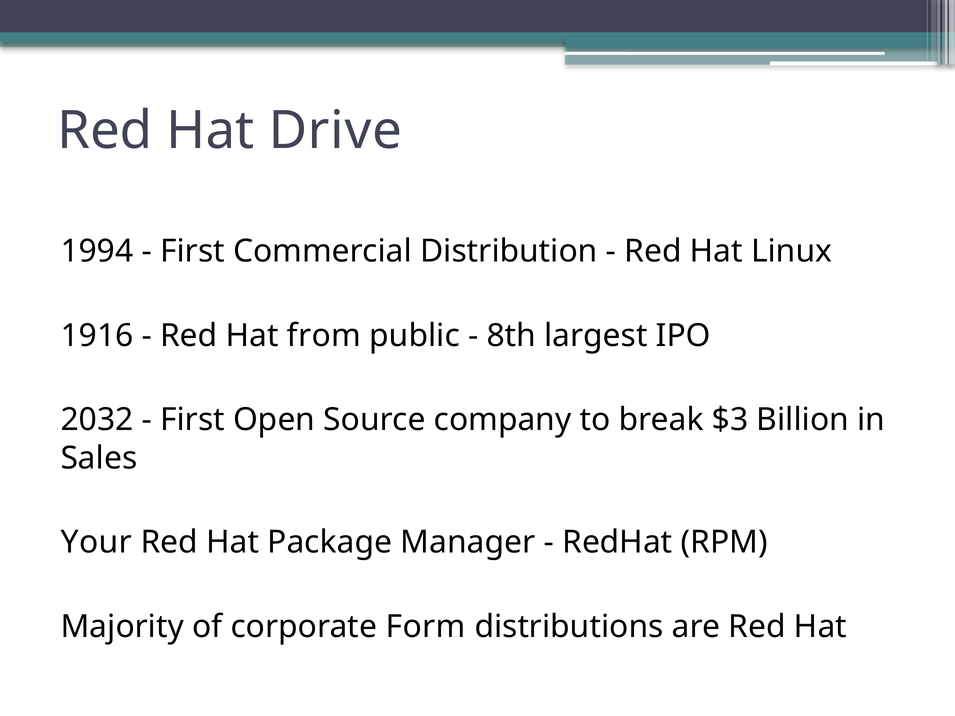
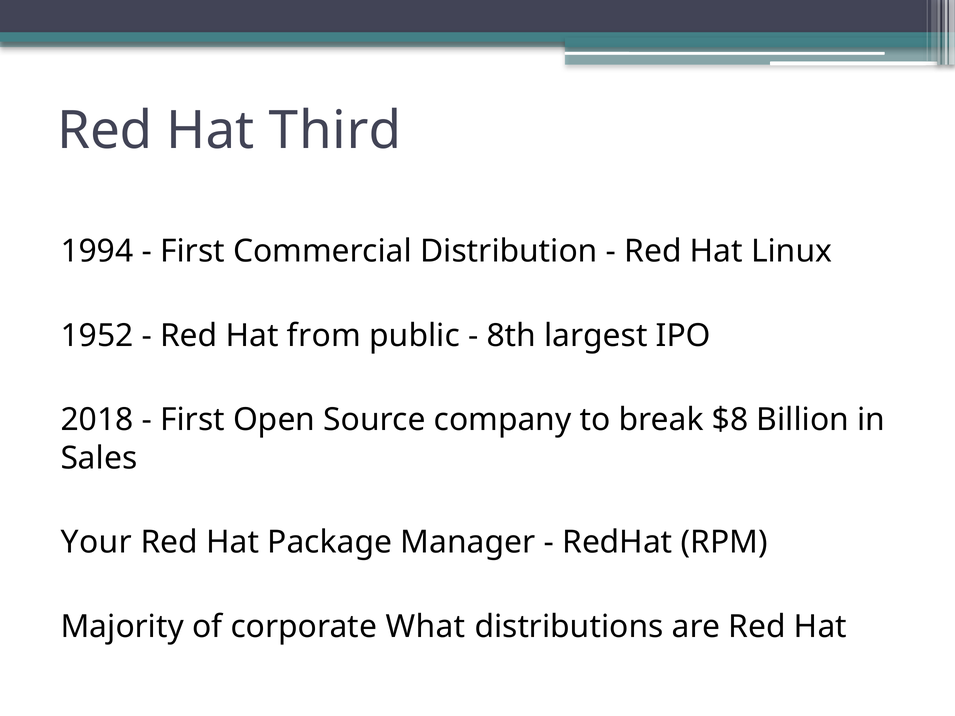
Drive: Drive -> Third (335, 131)
1916: 1916 -> 1952 (97, 336)
2032: 2032 -> 2018 (97, 420)
$3: $3 -> $8 (730, 420)
Form: Form -> What (426, 627)
